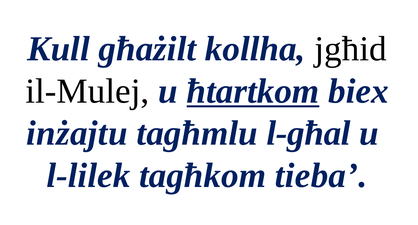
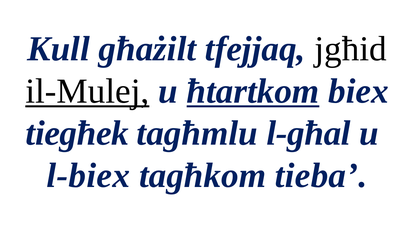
kollha: kollha -> tfejjaq (255, 49)
il-Mulej underline: none -> present (87, 91)
inżajtu: inżajtu -> tiegħek (77, 133)
l-lilek: l-lilek -> l-biex (88, 176)
